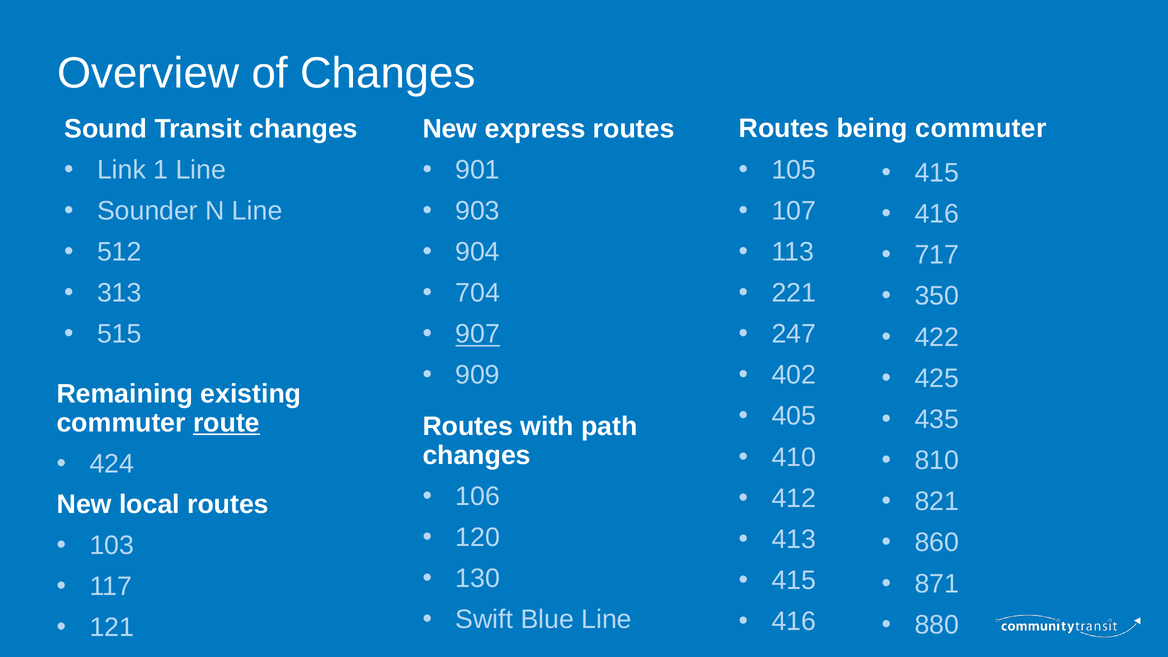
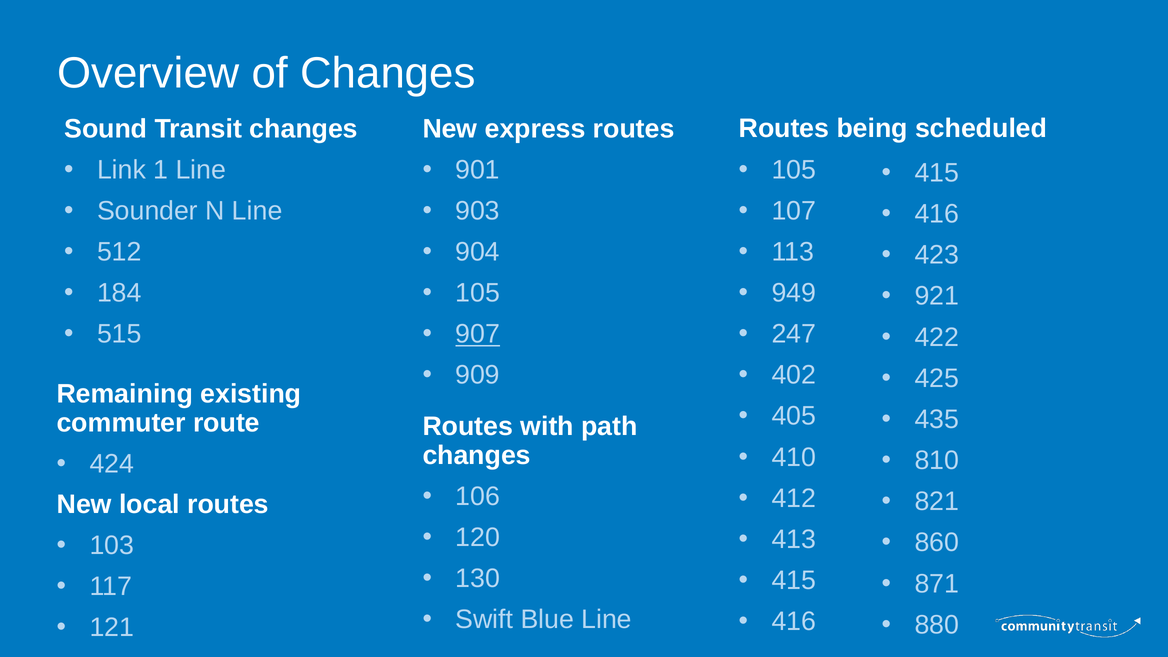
being commuter: commuter -> scheduled (981, 129)
717: 717 -> 423 (937, 255)
313: 313 -> 184 (119, 293)
704: 704 -> 105 (478, 293)
221: 221 -> 949 (794, 293)
350: 350 -> 921 (937, 296)
route underline: present -> none (226, 423)
